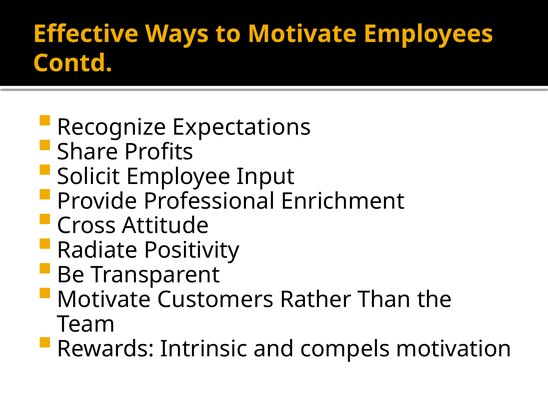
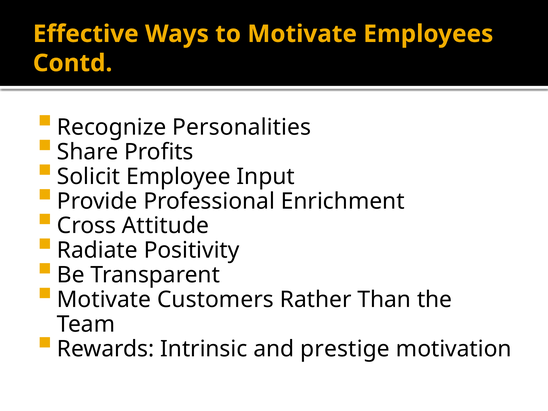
Expectations: Expectations -> Personalities (242, 127)
compels: compels -> prestige (345, 349)
